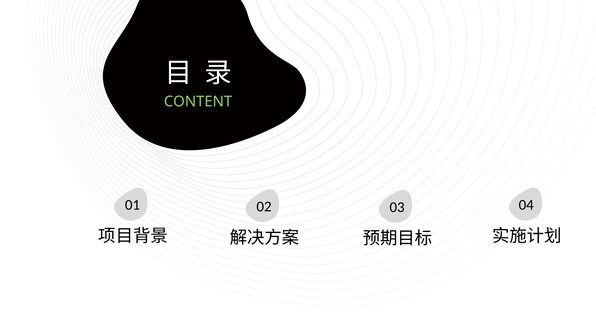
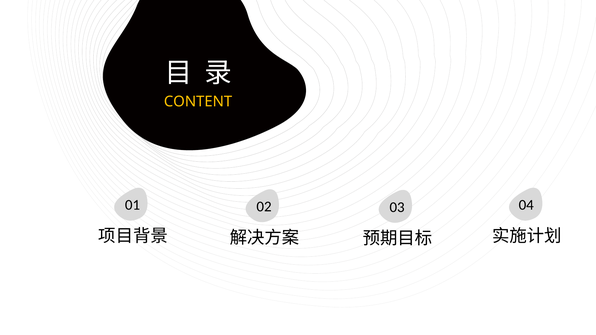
CONTENT colour: light green -> yellow (198, 102)
